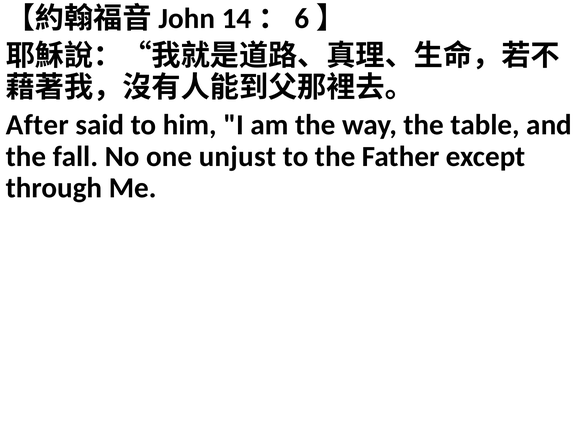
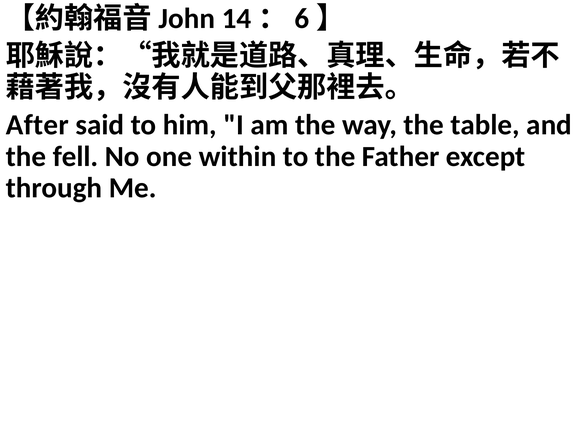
fall: fall -> fell (75, 157)
unjust: unjust -> within (238, 157)
